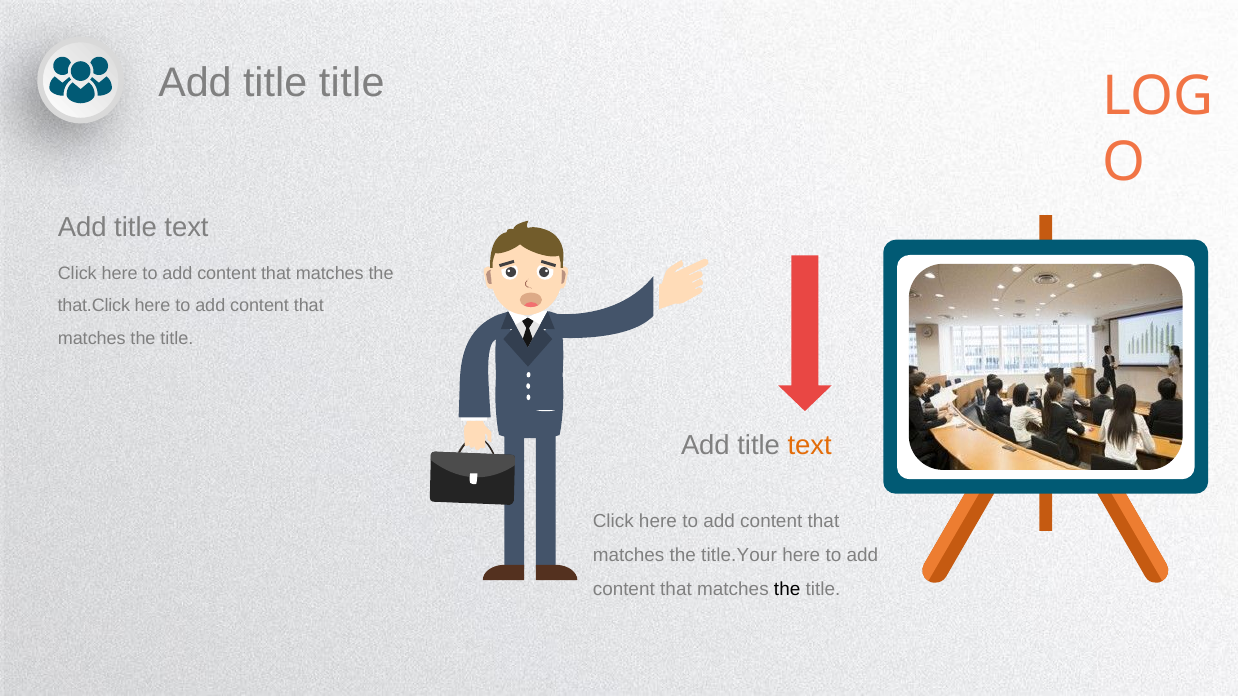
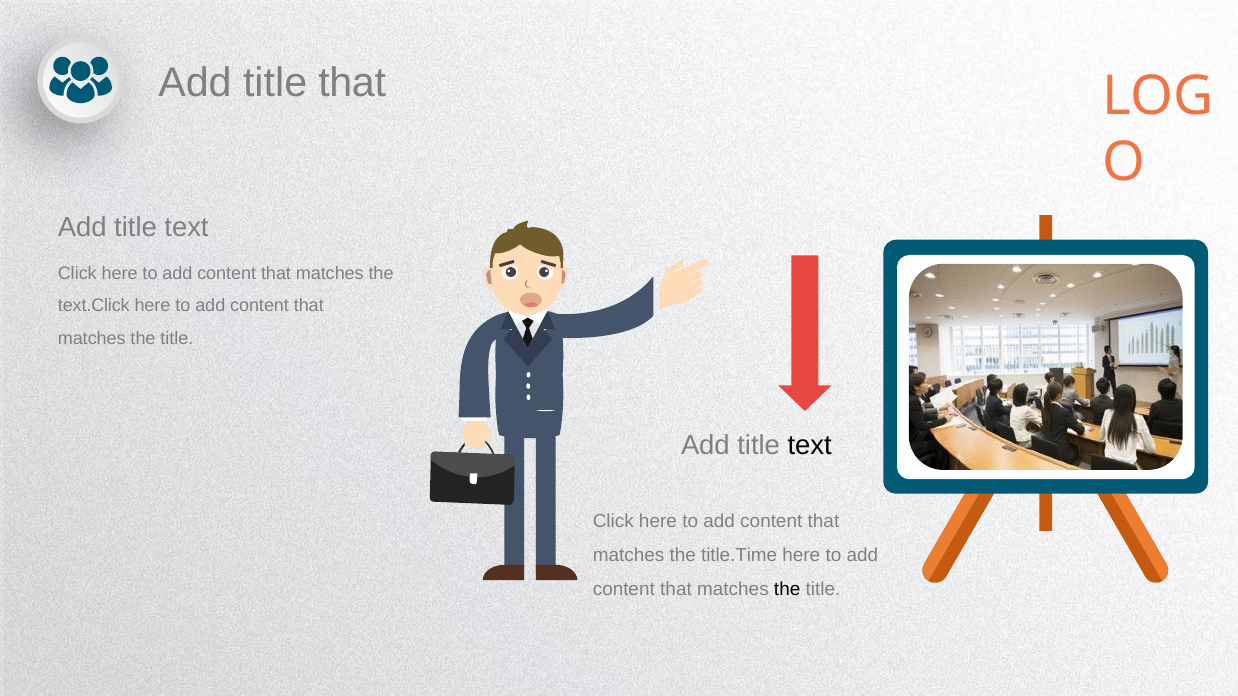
title title: title -> that (352, 83)
that.Click: that.Click -> text.Click (94, 306)
text colour: orange -> black (810, 446)
title.Your: title.Your -> title.Time (739, 555)
